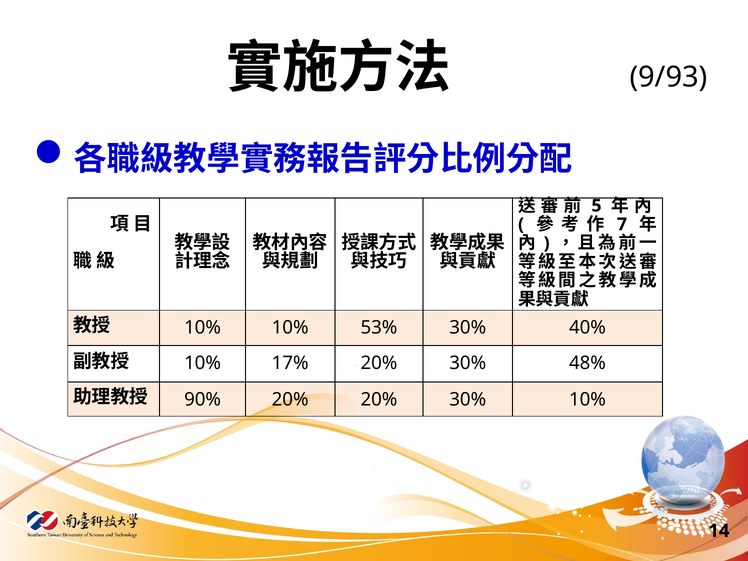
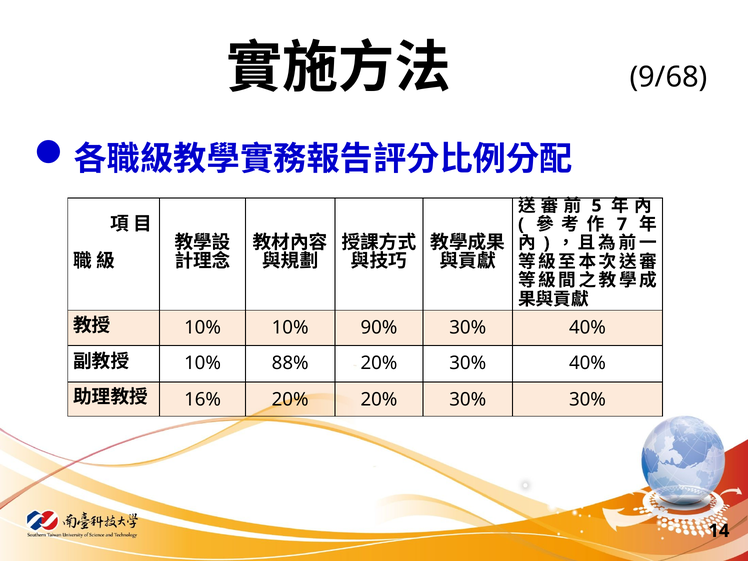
9/93: 9/93 -> 9/68 (669, 77)
53%: 53% -> 90% (379, 328)
17%: 17% -> 88% (290, 363)
20% 30% 48%: 48% -> 40% (587, 363)
90%: 90% -> 16% (203, 399)
30% 10%: 10% -> 30% (587, 399)
